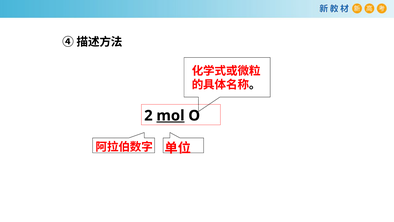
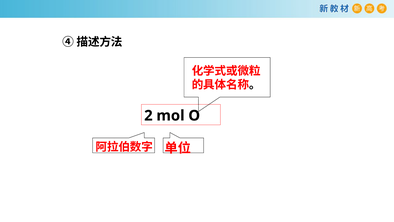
mol underline: present -> none (170, 115)
